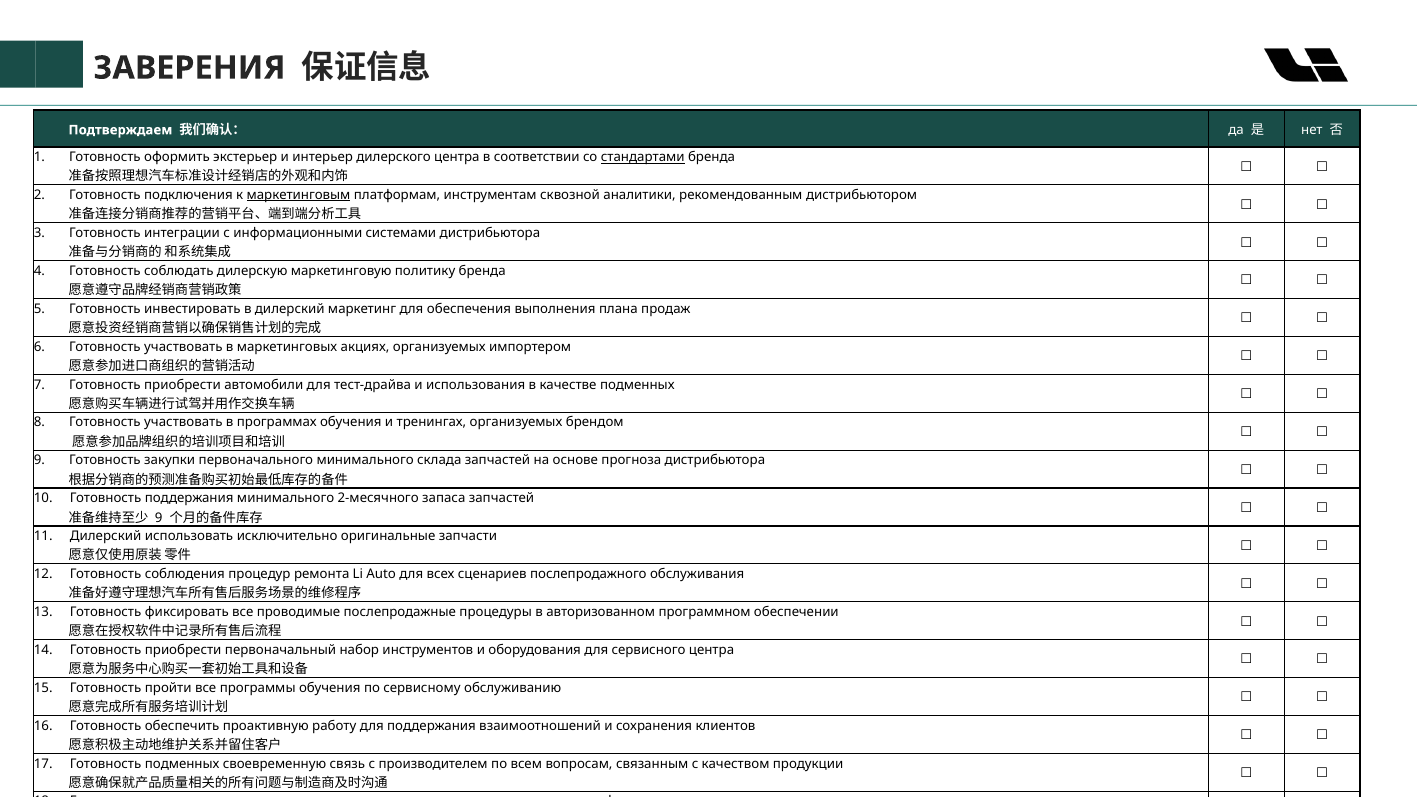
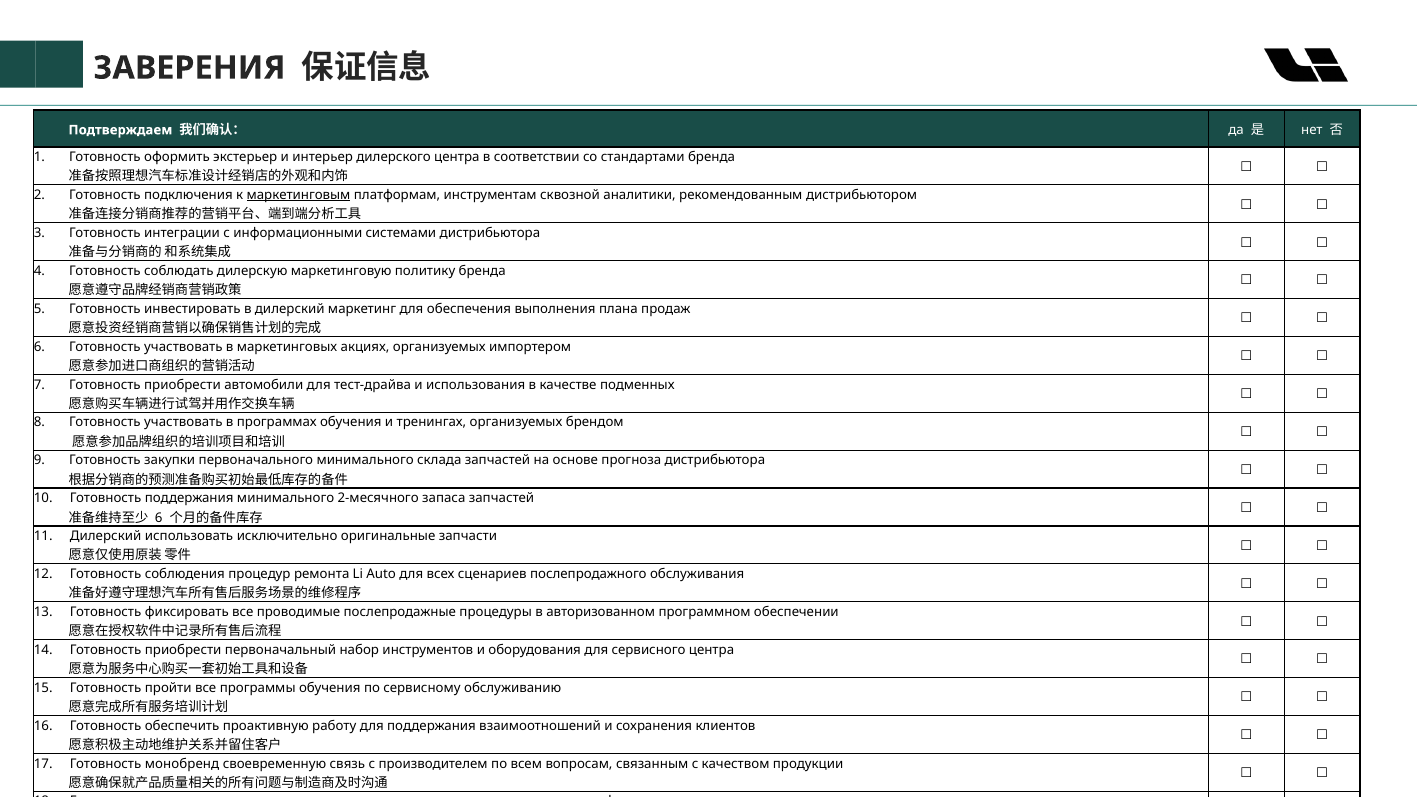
стандартами underline: present -> none (643, 157)
9: 9 -> 6 (159, 518)
Готовность подменных: подменных -> монобренд (182, 764)
